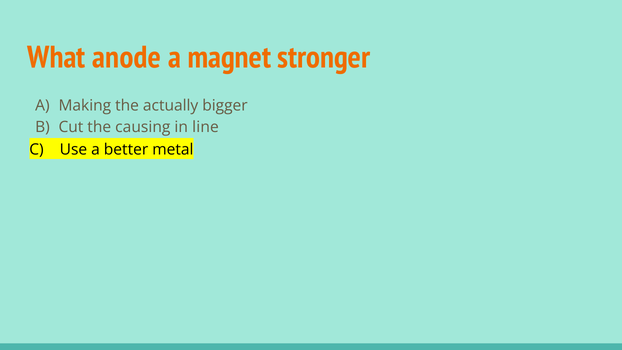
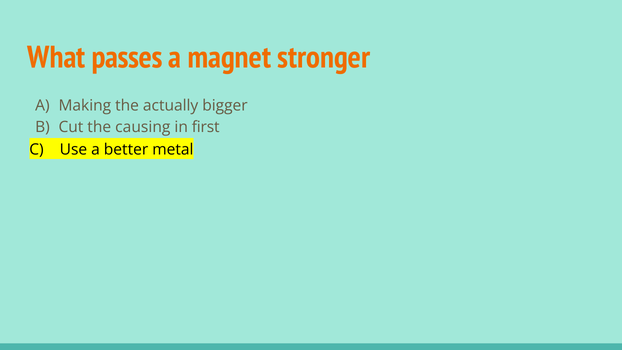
anode: anode -> passes (127, 57)
line: line -> first (206, 127)
